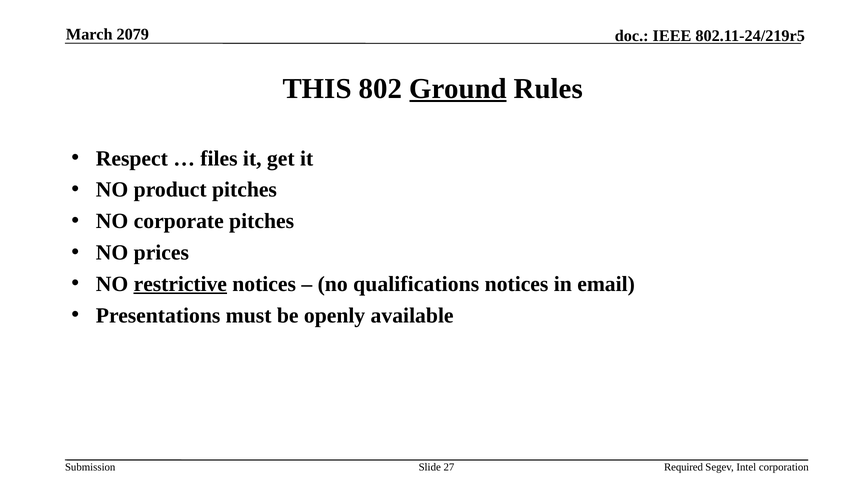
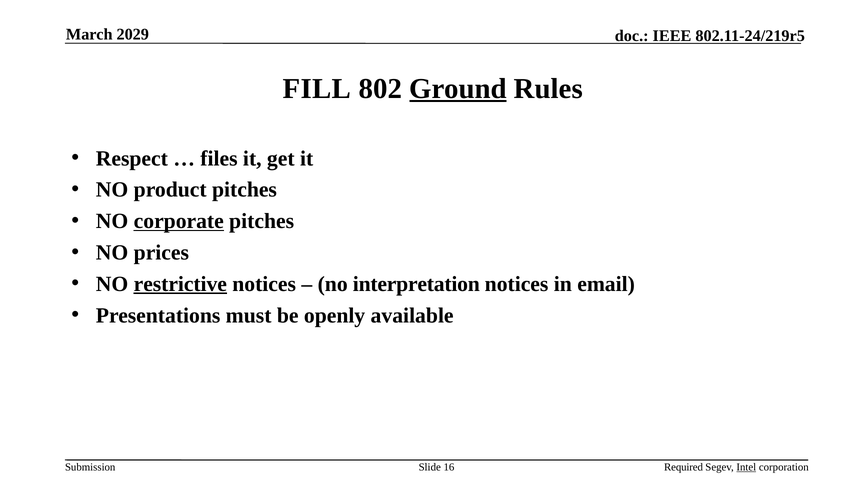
2079: 2079 -> 2029 (133, 34)
THIS: THIS -> FILL (317, 89)
corporate underline: none -> present (179, 221)
qualifications: qualifications -> interpretation (416, 284)
27: 27 -> 16 (449, 467)
Intel underline: none -> present (746, 467)
